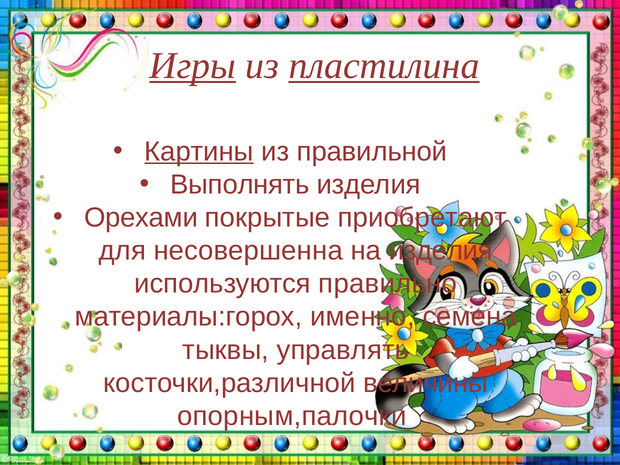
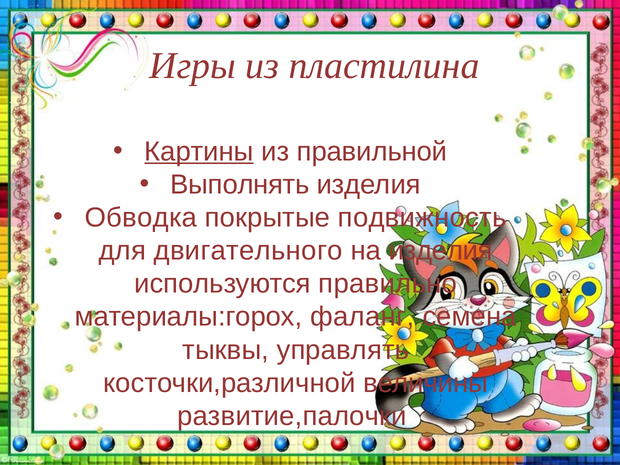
Игры underline: present -> none (193, 66)
пластилина underline: present -> none (384, 66)
Орехами: Орехами -> Обводка (141, 218)
приобретают: приобретают -> подвижность (422, 218)
несовершенна: несовершенна -> двигательного (248, 251)
именно: именно -> фаланг (362, 317)
опорным,палочки: опорным,палочки -> развитие,палочки (292, 416)
